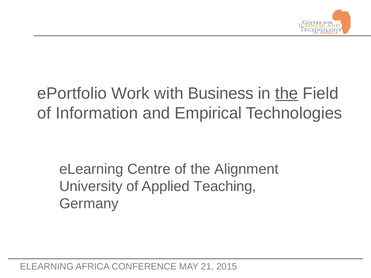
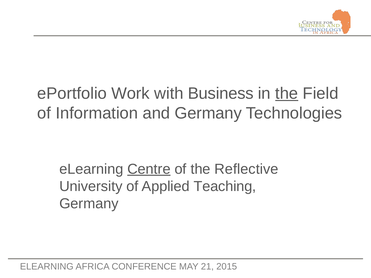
and Empirical: Empirical -> Germany (208, 113)
Centre underline: none -> present (149, 169)
Alignment: Alignment -> Reflective (246, 169)
